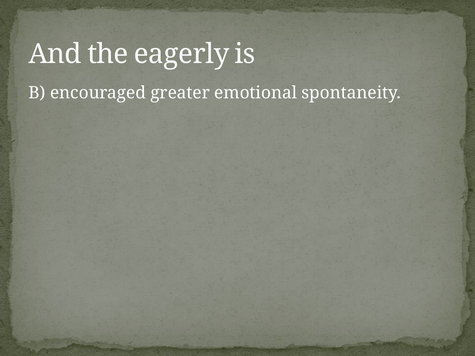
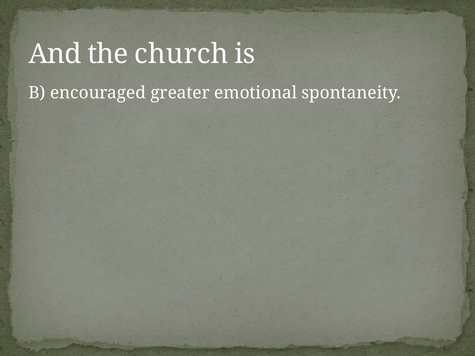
eagerly: eagerly -> church (181, 54)
